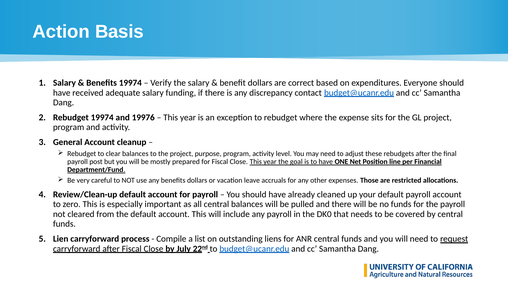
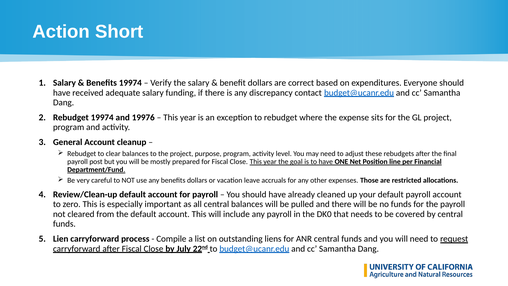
Basis: Basis -> Short (119, 32)
